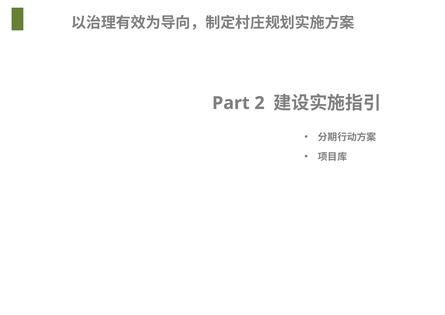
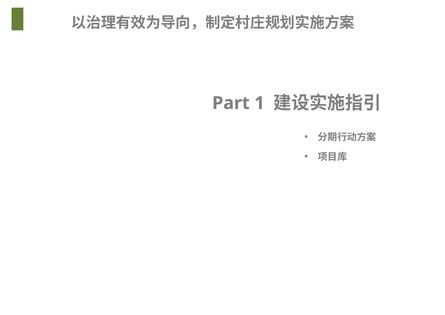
2: 2 -> 1 (259, 103)
